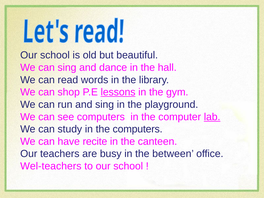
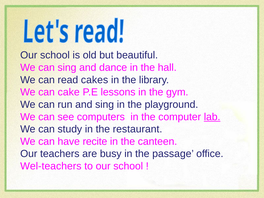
words: words -> cakes (95, 80)
shop: shop -> cake (69, 92)
lessons underline: present -> none (118, 92)
the computers: computers -> restaurant (138, 129)
between: between -> passage (173, 154)
